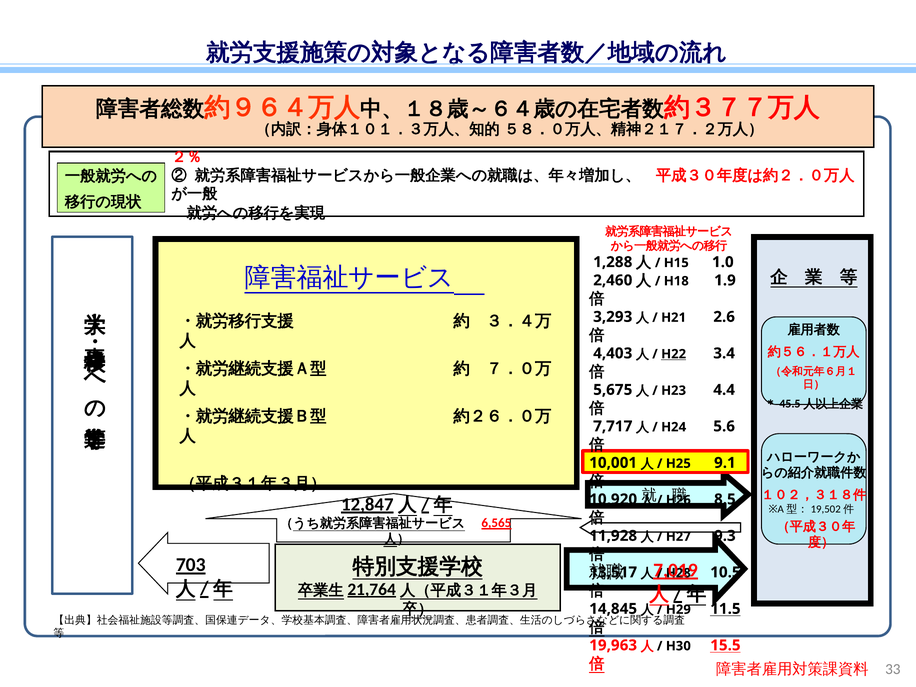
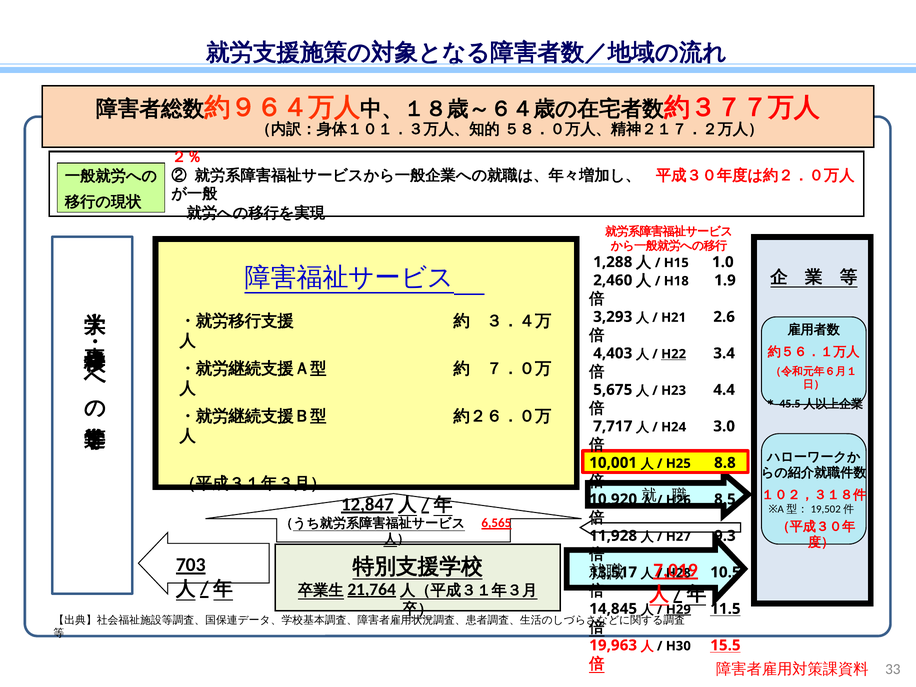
5.6: 5.6 -> 3.0 (724, 426)
9.1: 9.1 -> 8.8 (725, 463)
H29 underline: none -> present (678, 610)
